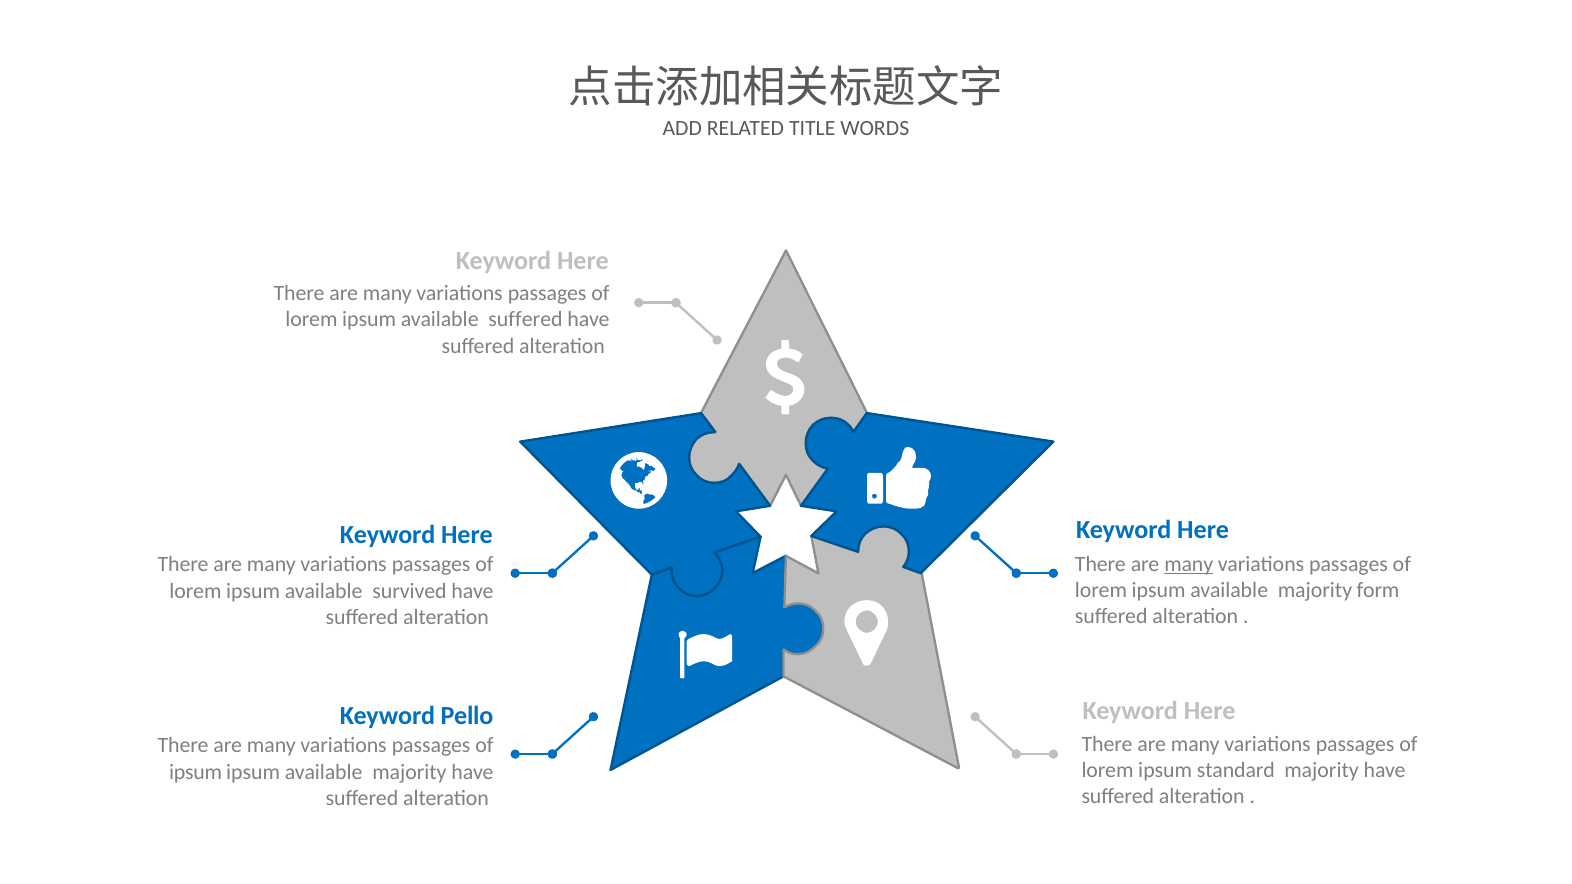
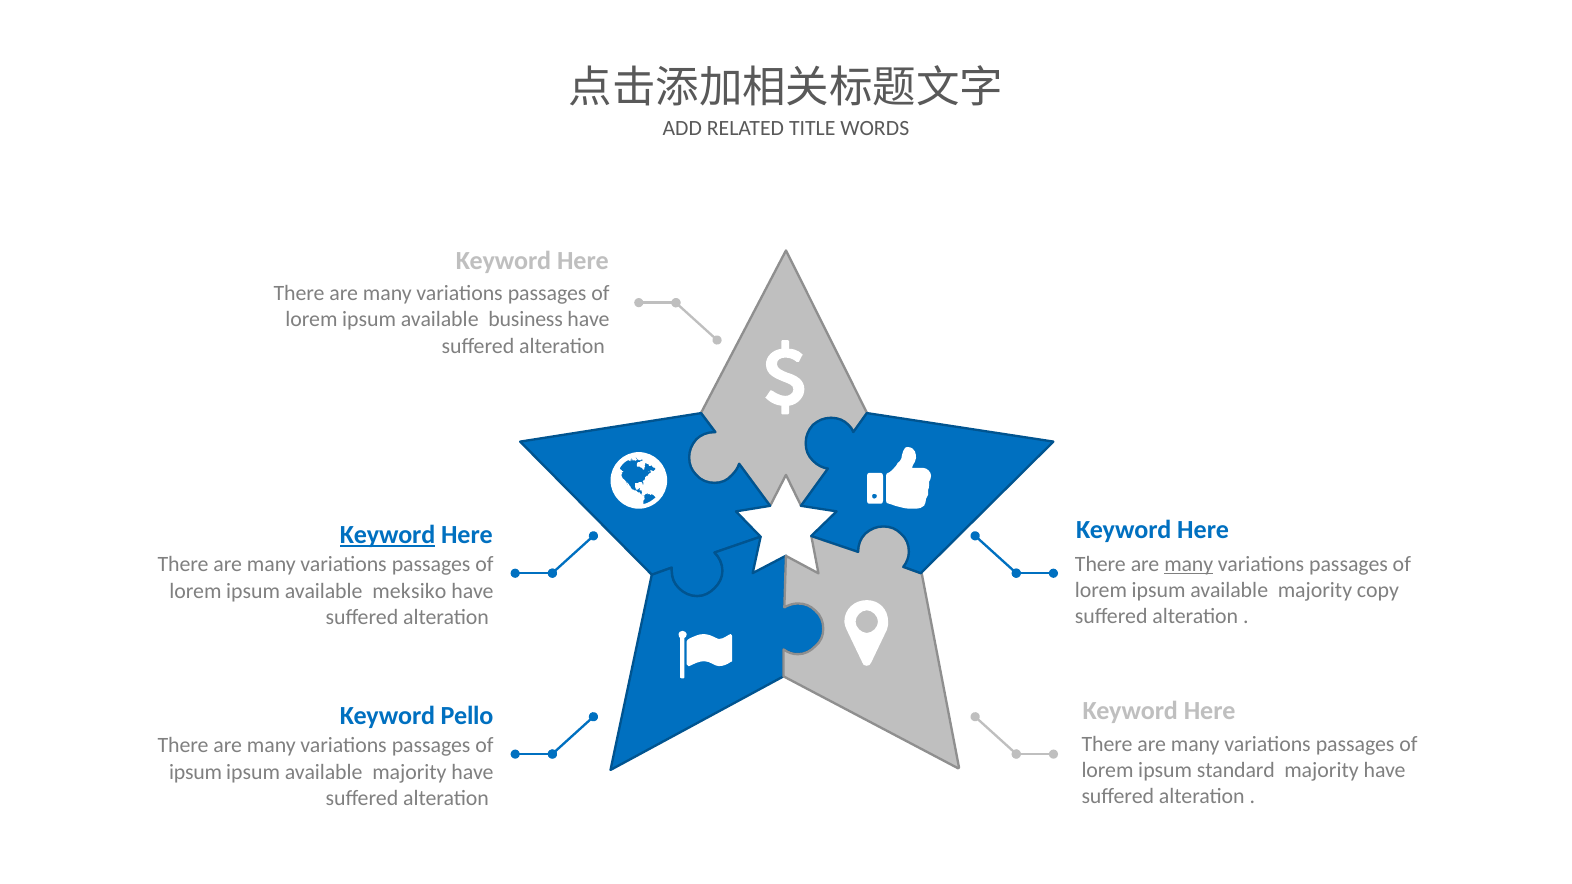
available suffered: suffered -> business (526, 320)
Keyword underline: none -> present (388, 535)
form: form -> copy (1378, 590)
survived: survived -> meksiko (409, 591)
